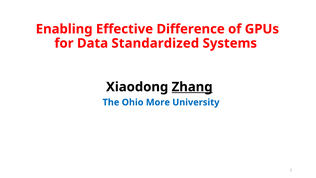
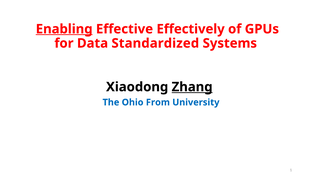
Enabling underline: none -> present (64, 29)
Difference: Difference -> Effectively (191, 29)
More: More -> From (158, 102)
